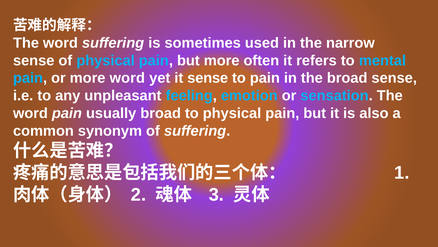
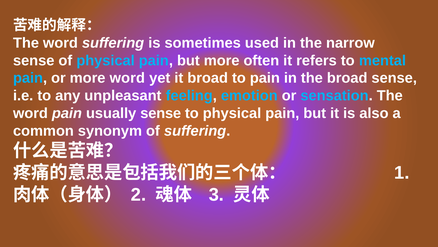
it sense: sense -> broad (208, 78)
usually broad: broad -> sense (161, 113)
